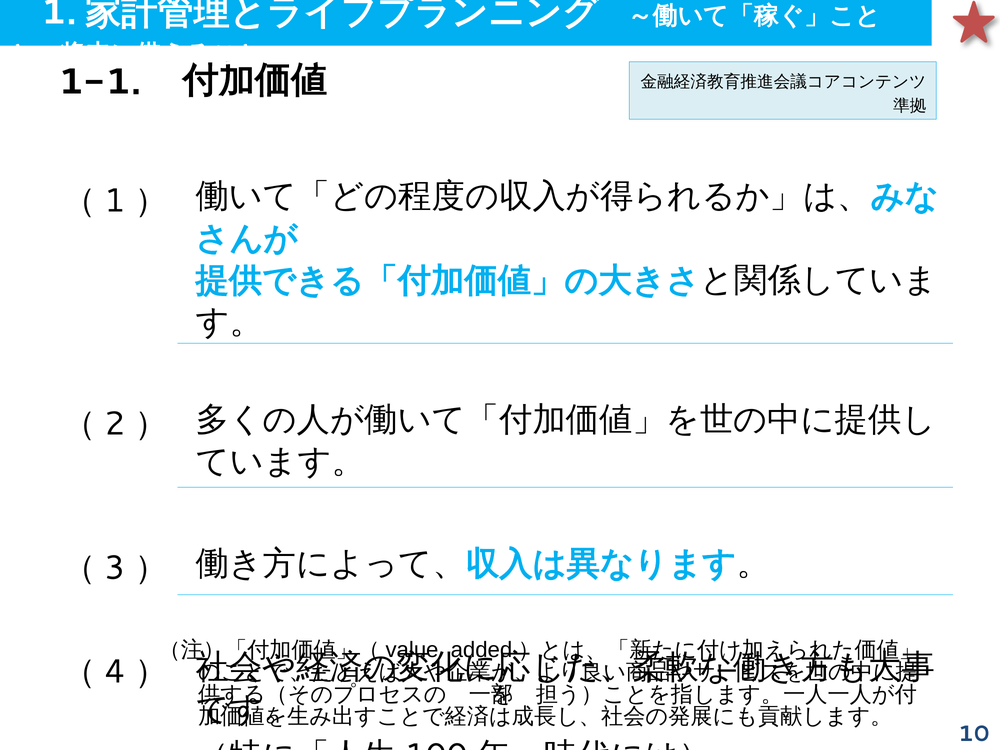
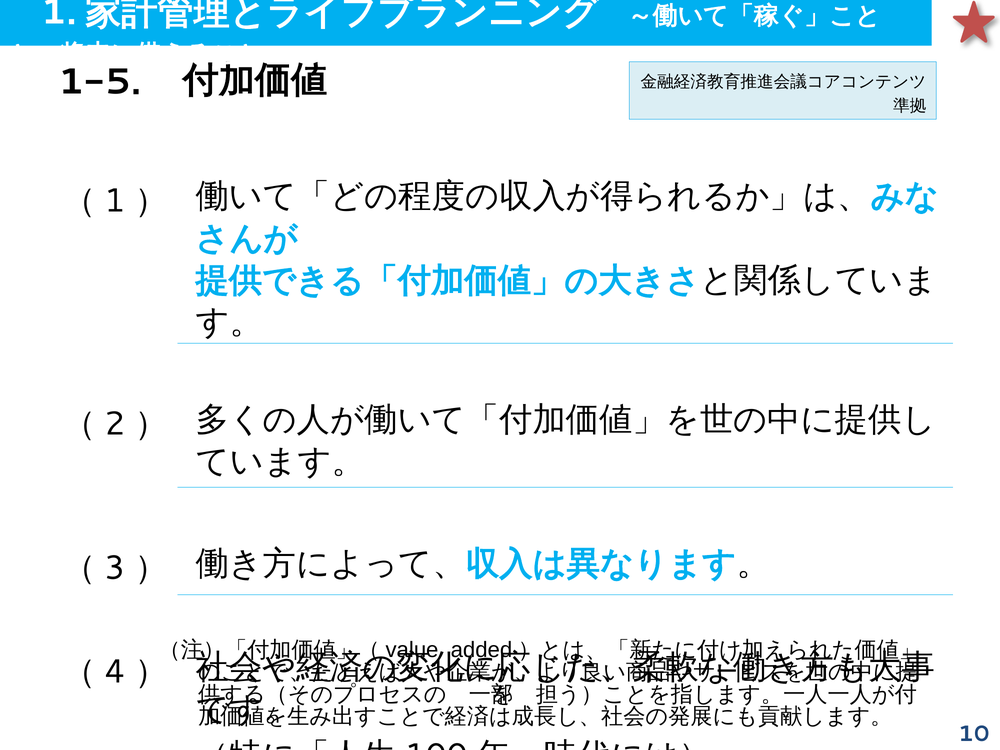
1-1: 1-1 -> 1-5 (100, 82)
